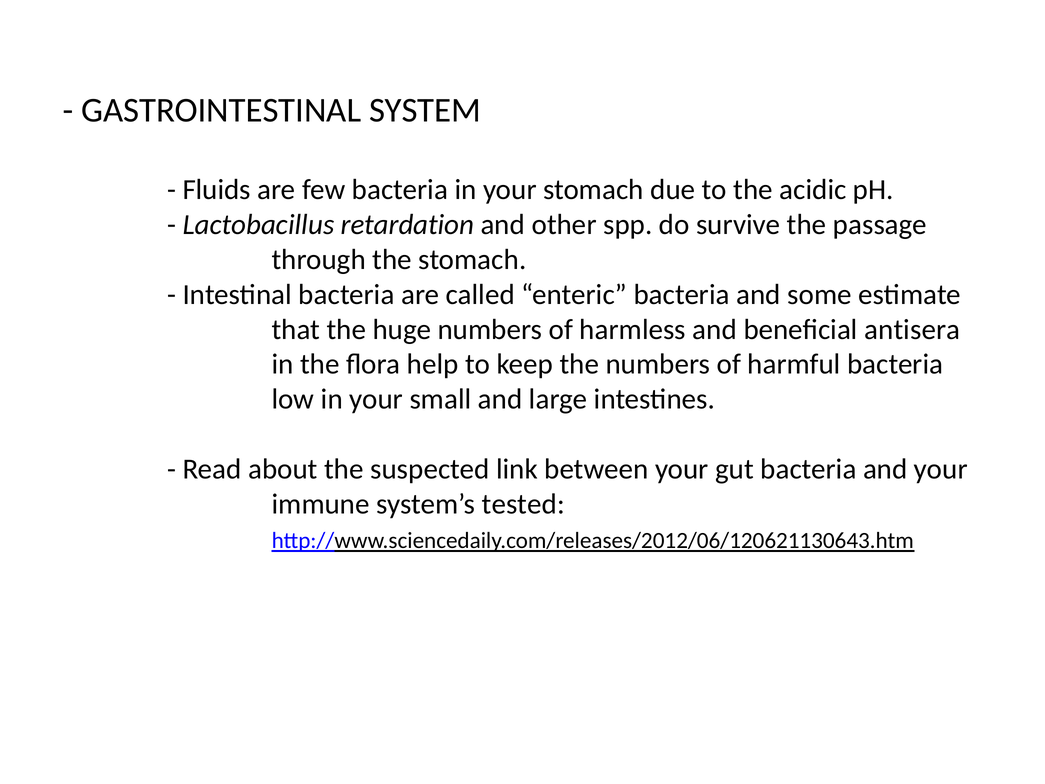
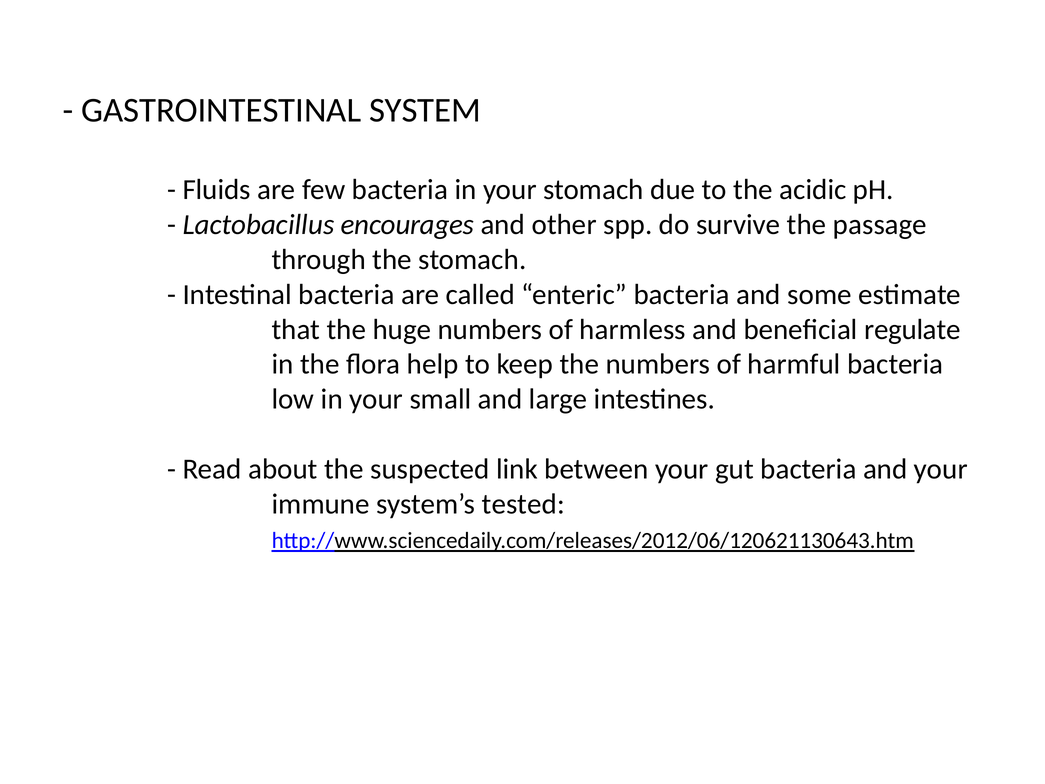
retardation: retardation -> encourages (407, 225)
antisera: antisera -> regulate (912, 329)
